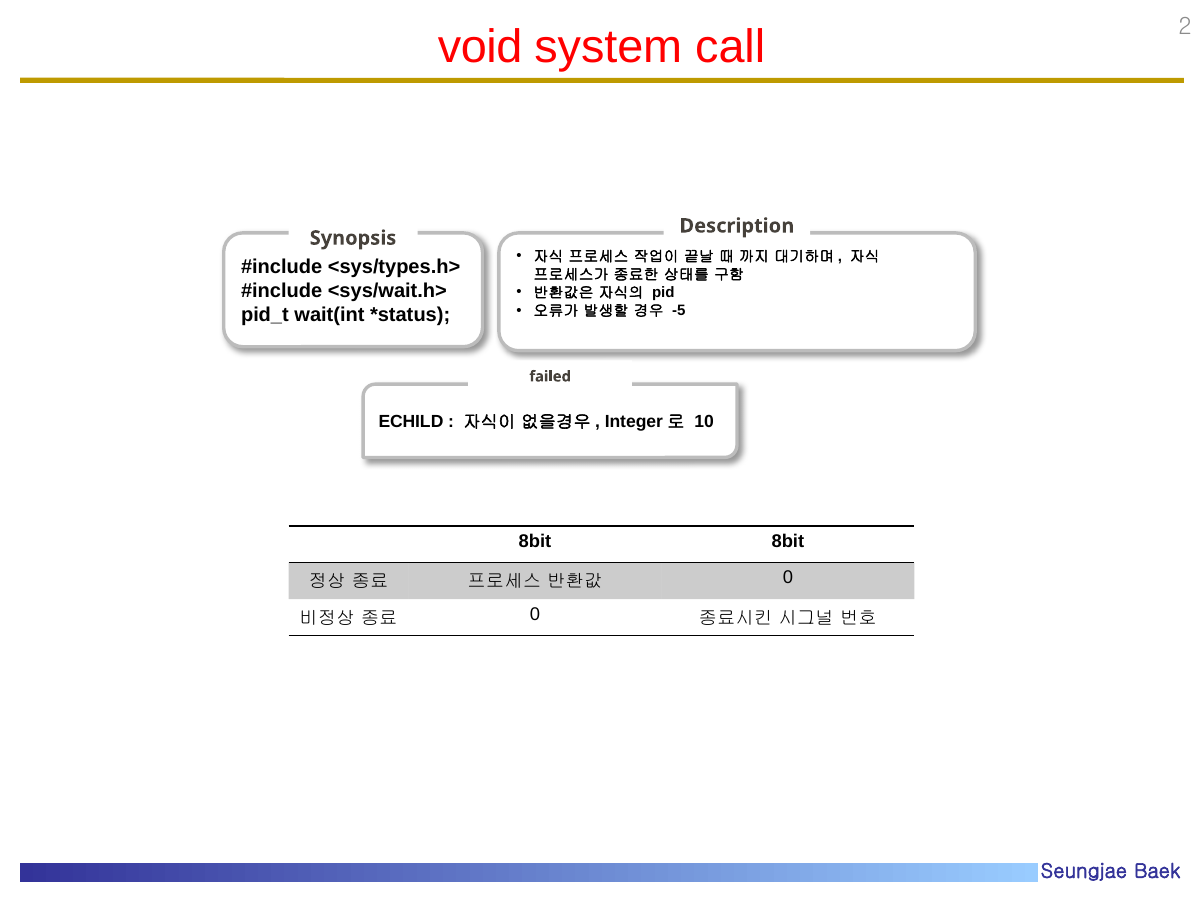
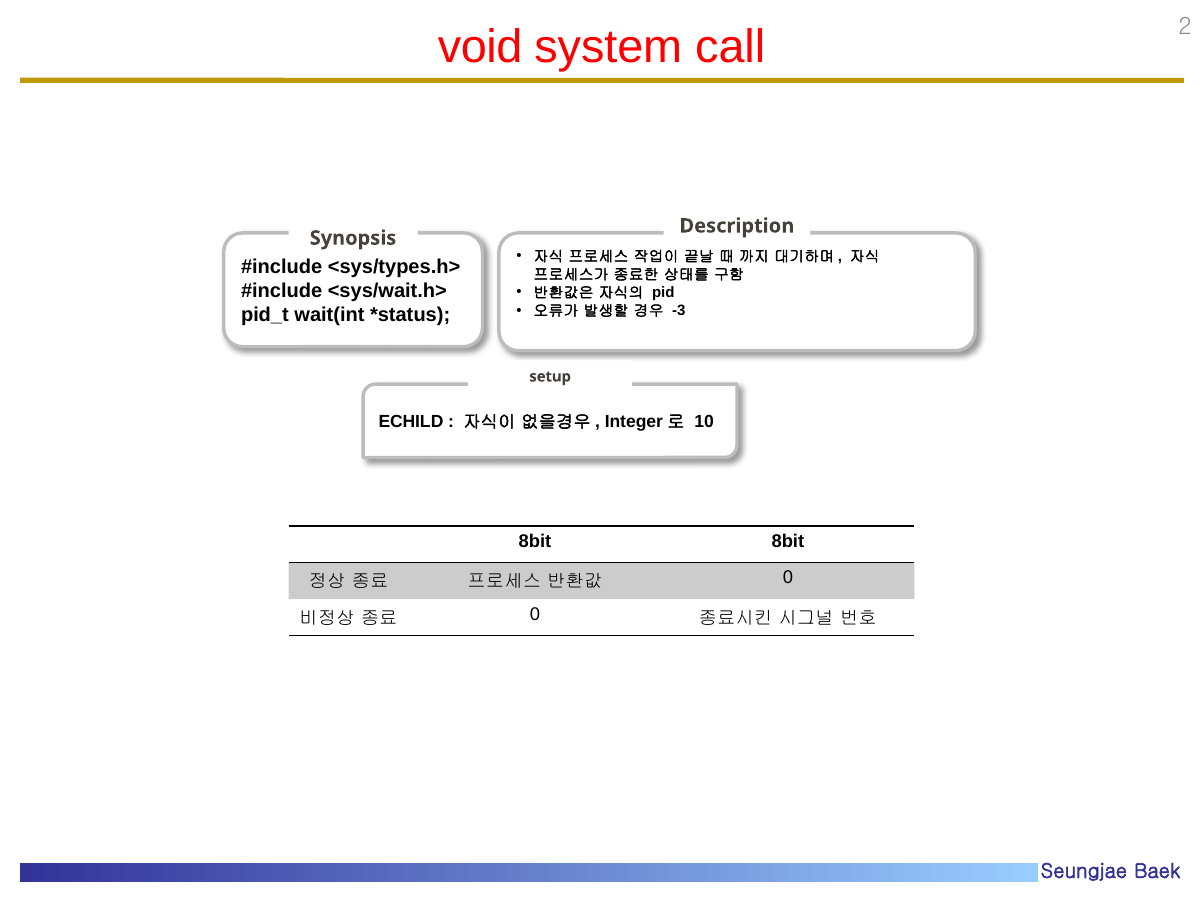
-5: -5 -> -3 (679, 311)
failed: failed -> setup (550, 377)
